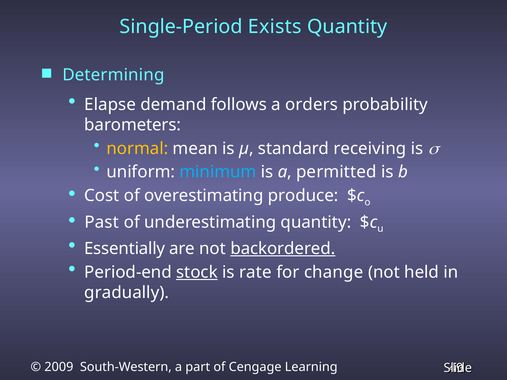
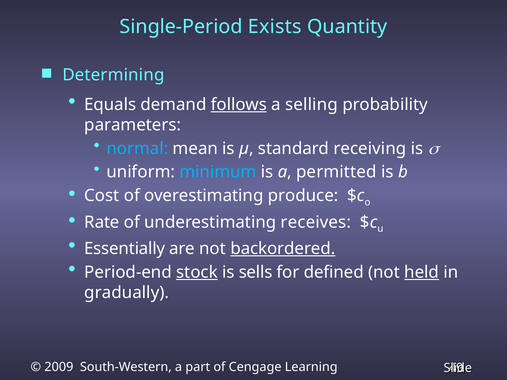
Elapse: Elapse -> Equals (110, 105)
follows underline: none -> present (239, 105)
orders: orders -> selling (312, 105)
barometers: barometers -> parameters (133, 125)
normal colour: yellow -> light blue (137, 149)
Past: Past -> Rate (102, 222)
underestimating quantity: quantity -> receives (316, 222)
rate: rate -> sells (256, 272)
change: change -> defined (334, 272)
held underline: none -> present (422, 272)
